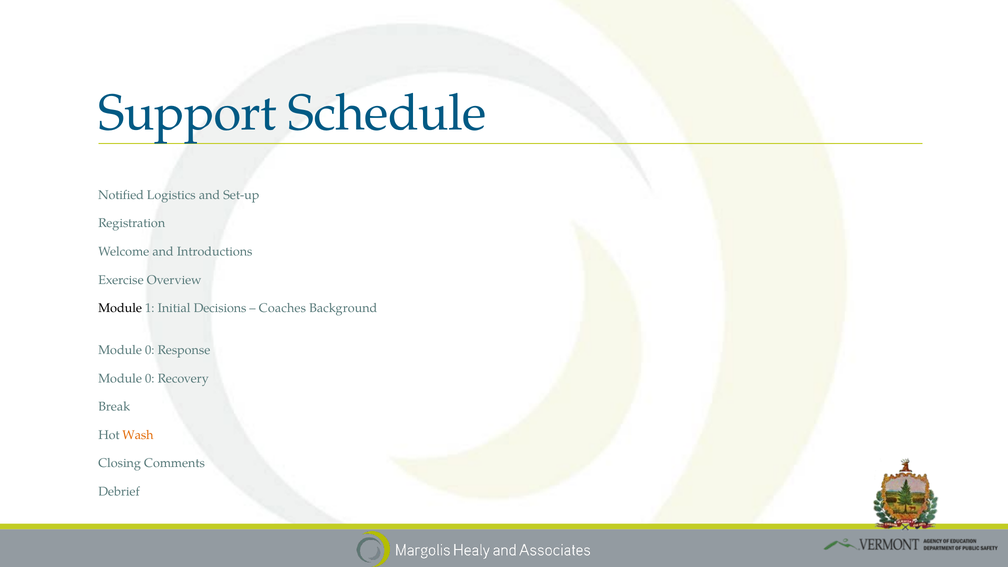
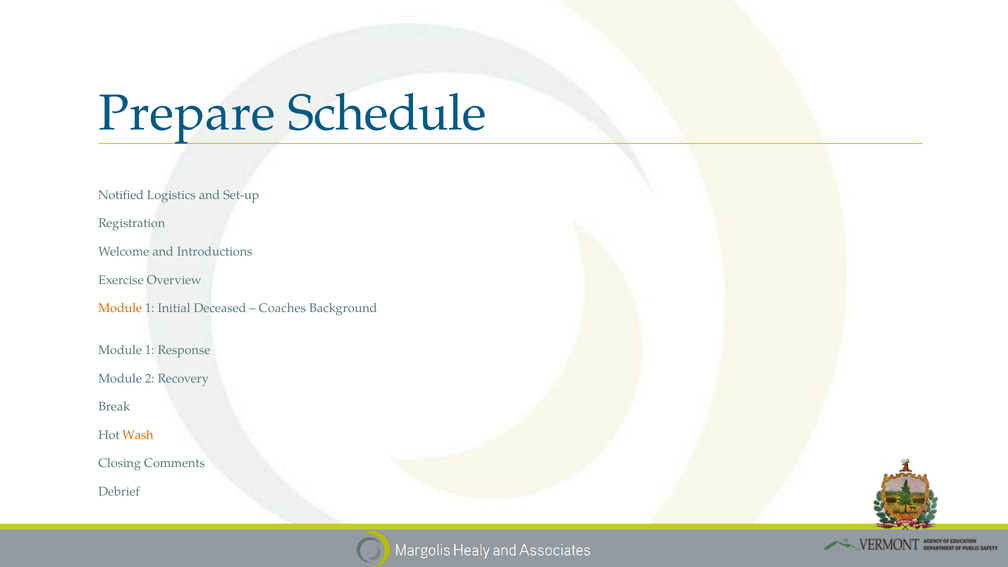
Support: Support -> Prepare (187, 113)
Module colour: black -> orange (120, 308)
Decisions: Decisions -> Deceased (220, 308)
0: 0 -> 1 (150, 350)
0: 0 -> 2 (150, 378)
